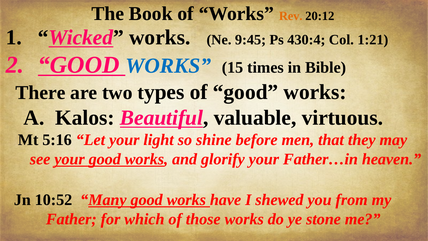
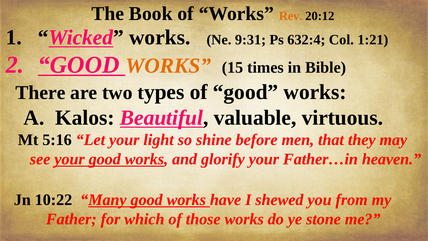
9:45: 9:45 -> 9:31 (250, 40)
430:4: 430:4 -> 632:4 (306, 40)
WORKS colour: blue -> orange (168, 66)
10:52: 10:52 -> 10:22 (54, 200)
